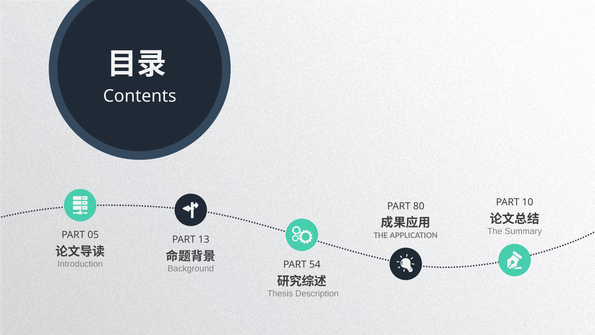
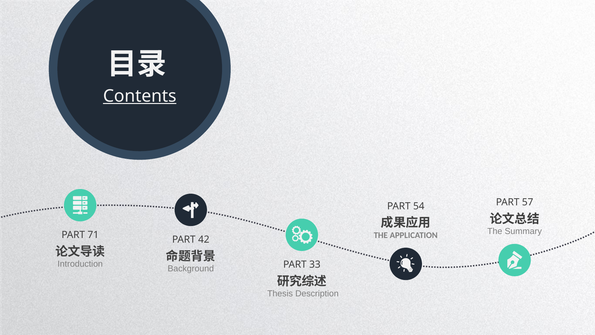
Contents underline: none -> present (140, 96)
10: 10 -> 57 (528, 202)
80: 80 -> 54 (419, 206)
05: 05 -> 71 (93, 235)
13: 13 -> 42 (204, 239)
54: 54 -> 33 (315, 264)
